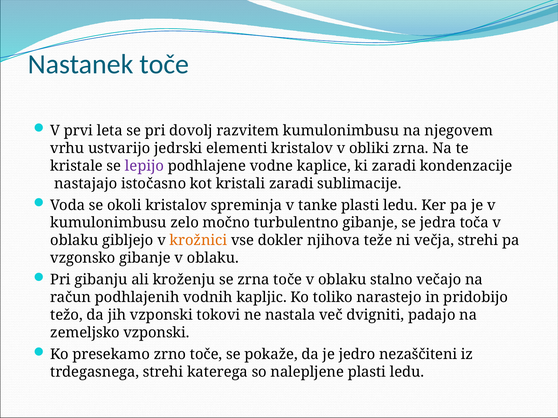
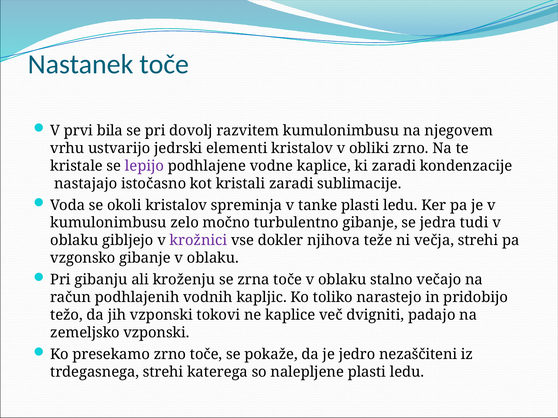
leta: leta -> bila (110, 131)
obliki zrna: zrna -> zrno (411, 148)
toča: toča -> tudi (474, 223)
krožnici colour: orange -> purple (198, 241)
ne nastala: nastala -> kaplice (290, 315)
